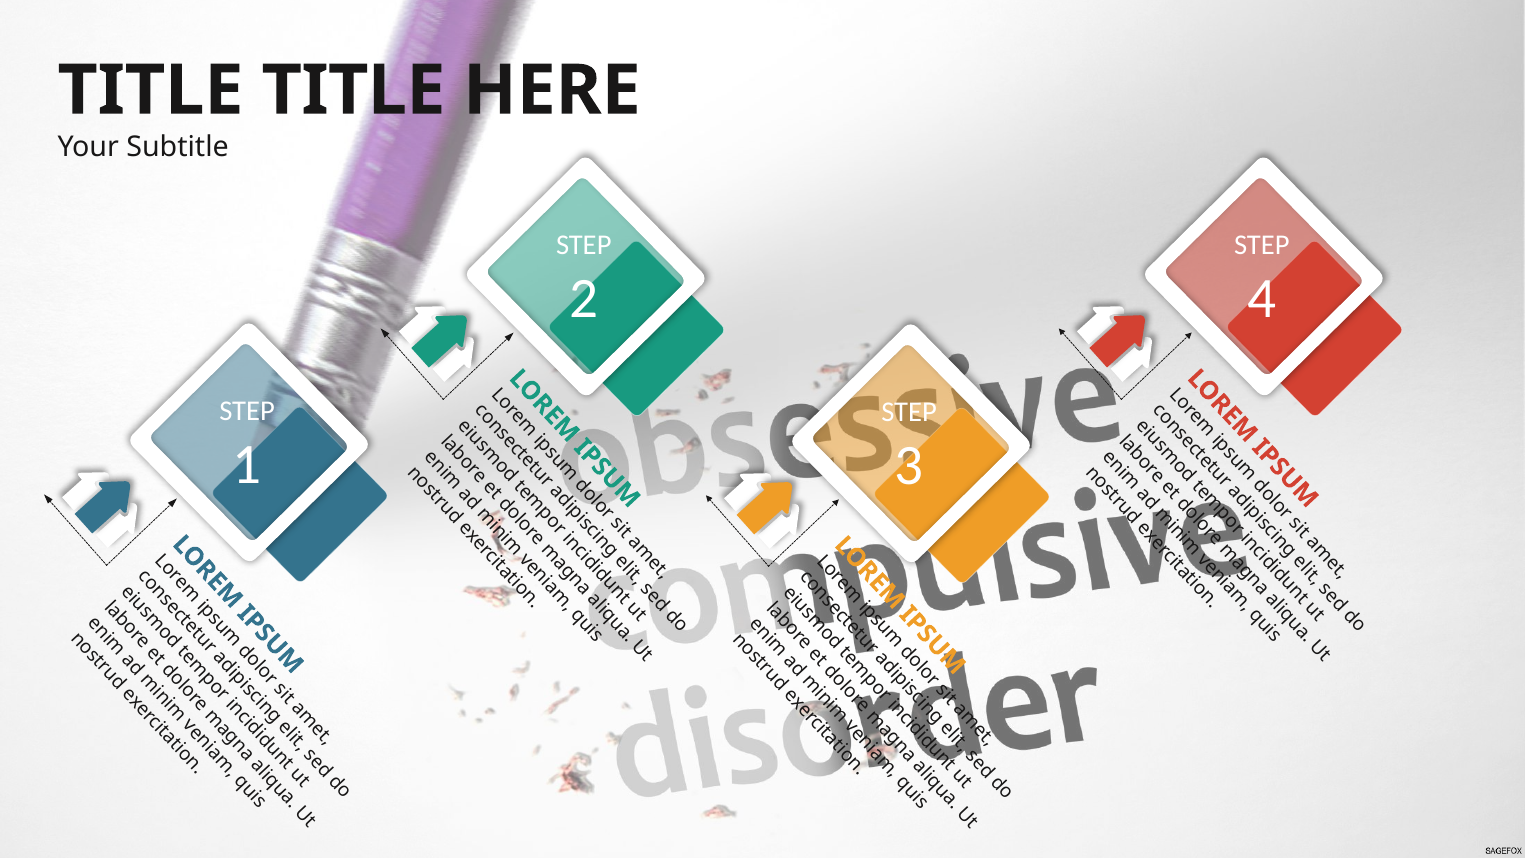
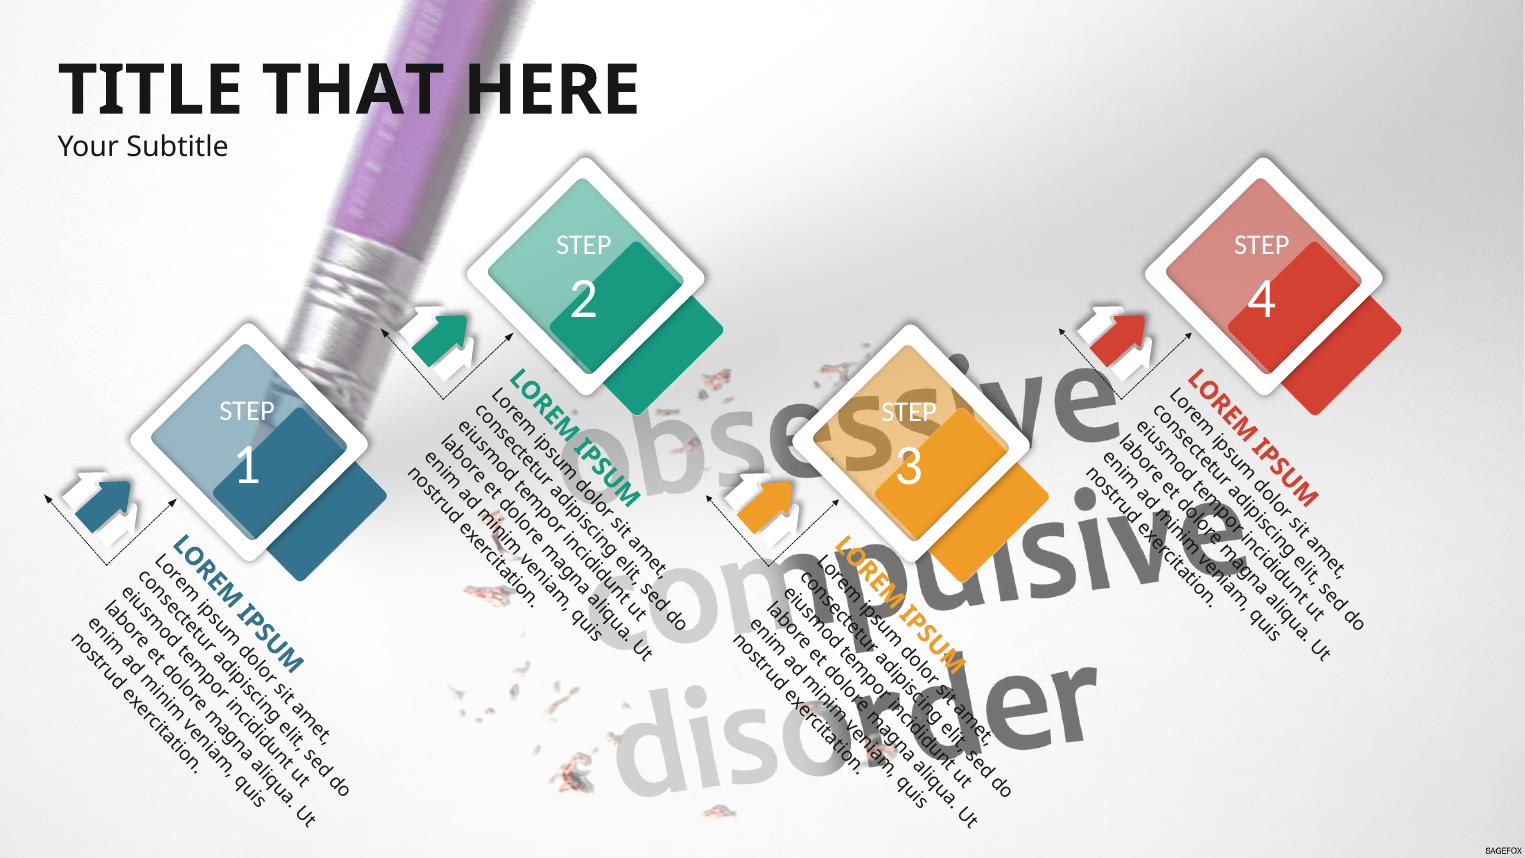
TITLE: TITLE -> THAT (353, 91)
